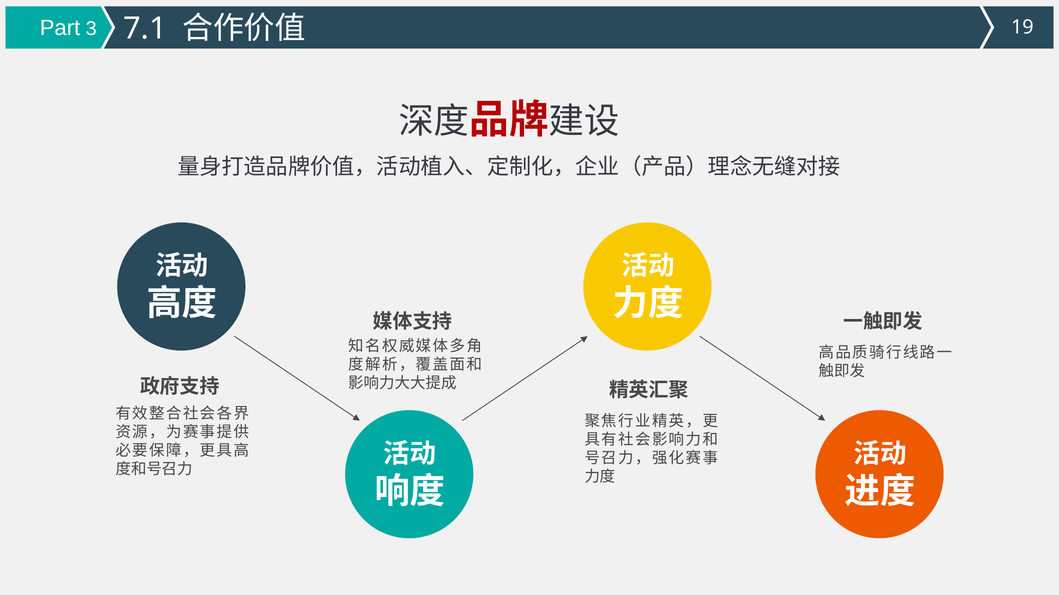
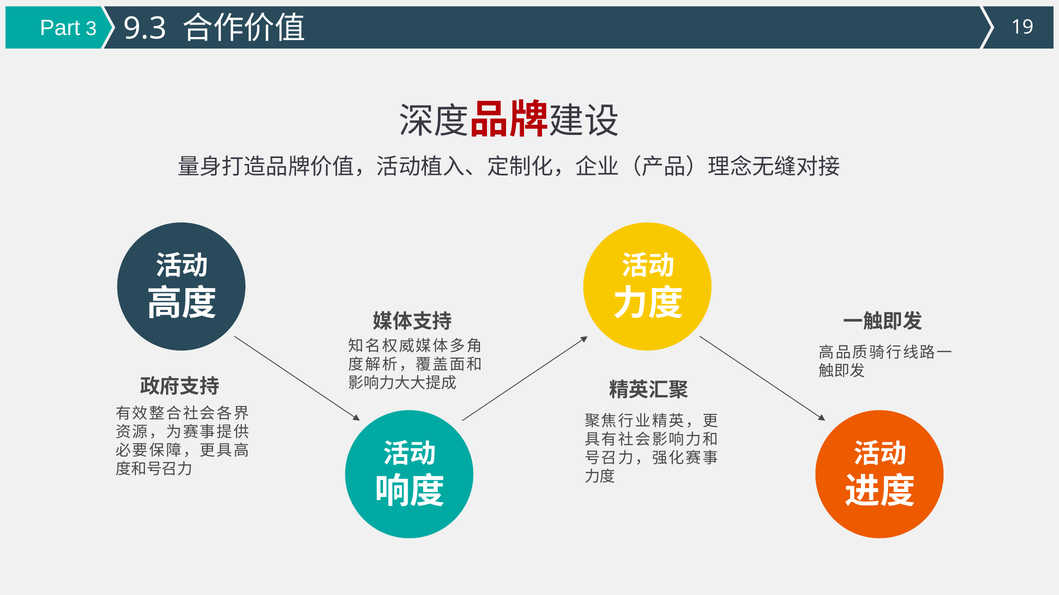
7.1: 7.1 -> 9.3 (145, 28)
